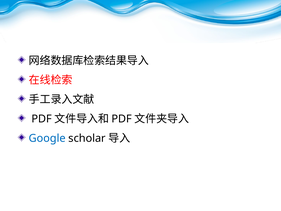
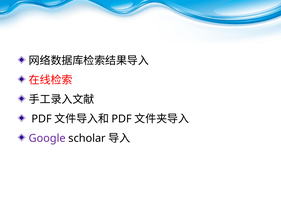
Google colour: blue -> purple (47, 138)
